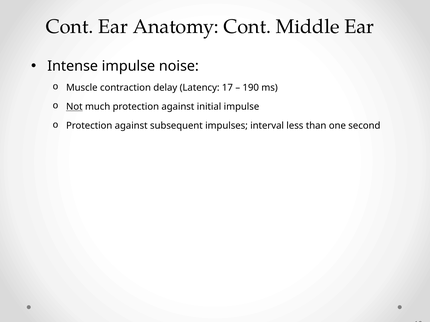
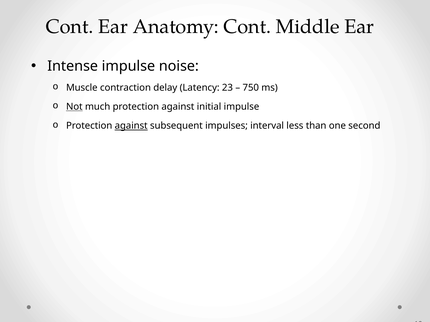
17: 17 -> 23 (227, 88)
190: 190 -> 750 (251, 88)
against underline: none -> present (131, 126)
